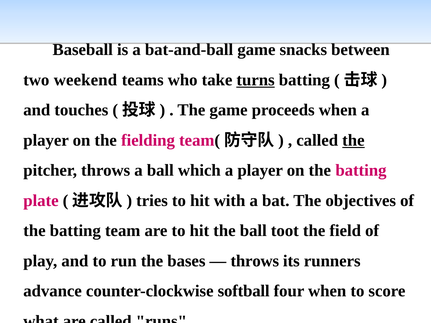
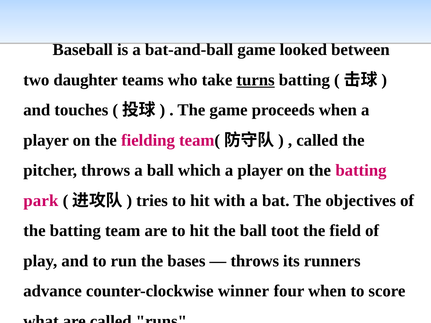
snacks: snacks -> looked (303, 50)
weekend: weekend -> daughter (86, 80)
the underline: present -> none (353, 140)
plate: plate -> park (41, 201)
softball: softball -> winner (243, 291)
